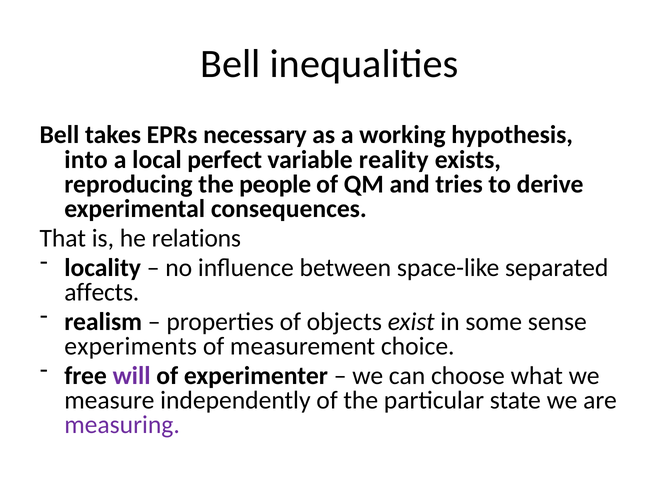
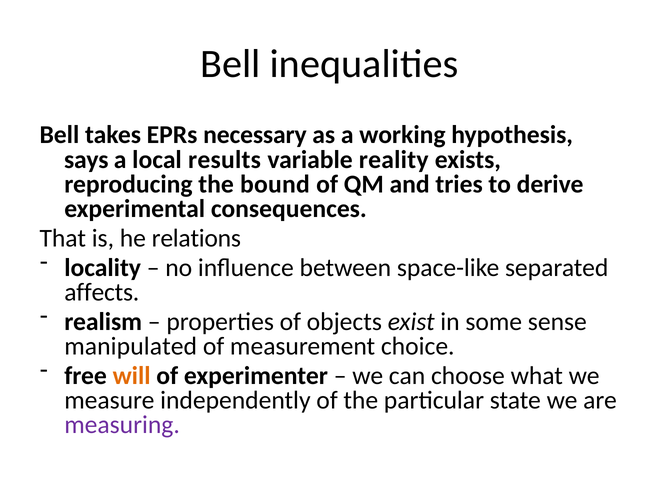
into: into -> says (86, 159)
perfect: perfect -> results (224, 159)
people: people -> bound (275, 184)
experiments: experiments -> manipulated (131, 346)
will colour: purple -> orange (132, 375)
